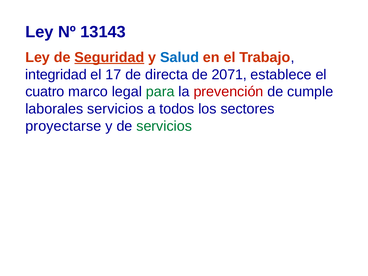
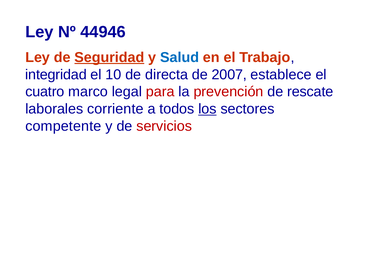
13143: 13143 -> 44946 (103, 32)
17: 17 -> 10 (113, 75)
2071: 2071 -> 2007 (229, 75)
para colour: green -> red (160, 92)
cumple: cumple -> rescate (310, 92)
laborales servicios: servicios -> corriente (115, 109)
los underline: none -> present (207, 109)
proyectarse: proyectarse -> competente (63, 126)
servicios colour: green -> red (164, 126)
